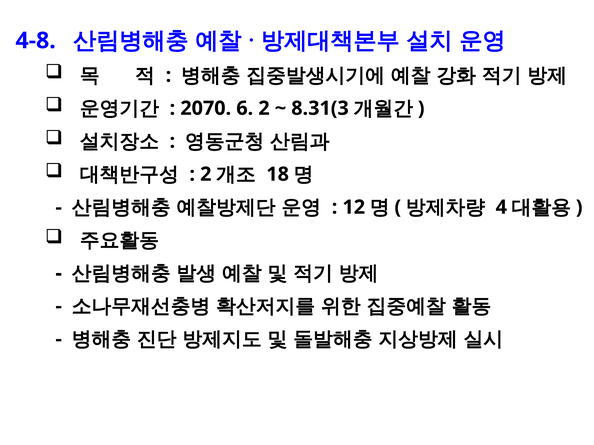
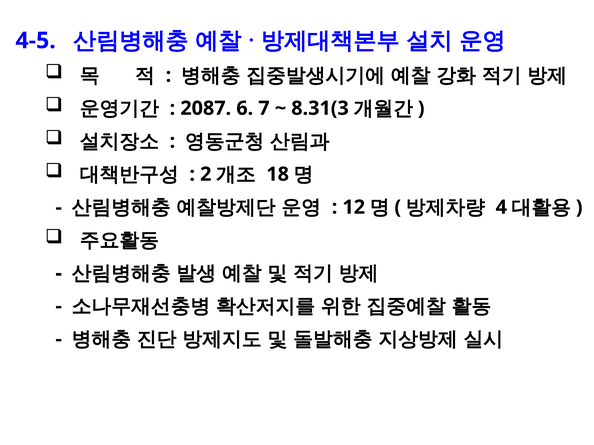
4-8: 4-8 -> 4-5 (36, 41)
2070: 2070 -> 2087 (206, 108)
6 2: 2 -> 7 (264, 108)
